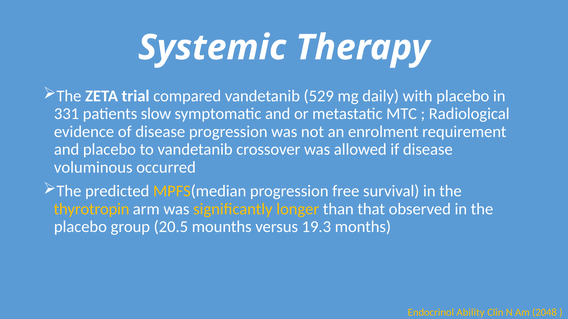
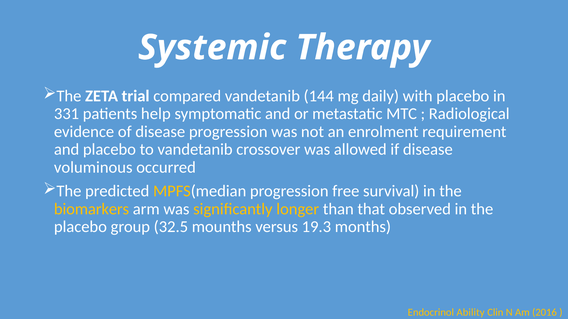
529: 529 -> 144 (319, 96)
slow: slow -> help (156, 114)
thyrotropin: thyrotropin -> biomarkers (92, 209)
20.5: 20.5 -> 32.5 (171, 227)
2048: 2048 -> 2016 (545, 313)
